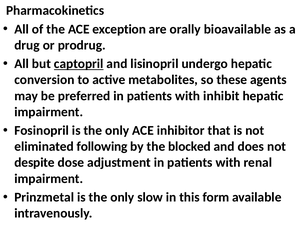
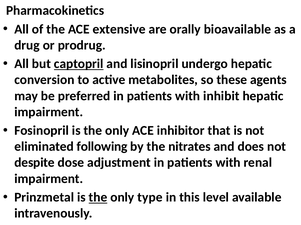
exception: exception -> extensive (119, 29)
blocked: blocked -> nitrates (189, 147)
the underline: none -> present (98, 198)
slow: slow -> type (150, 198)
form: form -> level (216, 198)
